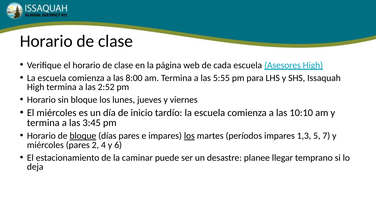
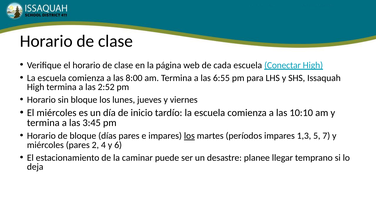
Asesores: Asesores -> Conectar (283, 65)
5:55: 5:55 -> 6:55 (221, 78)
bloque underline: present -> none (83, 135)
